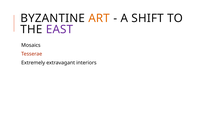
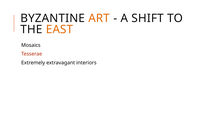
EAST colour: purple -> orange (59, 30)
